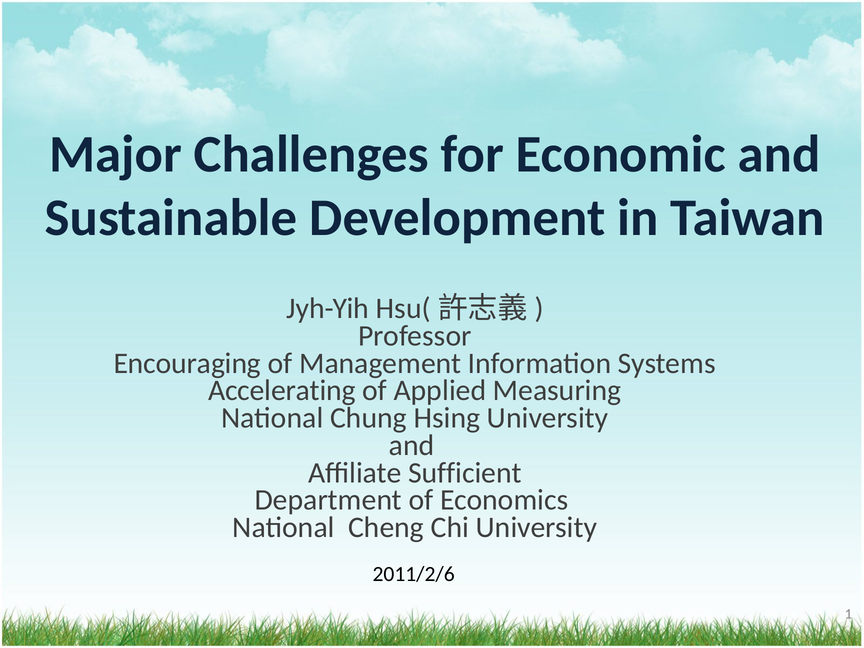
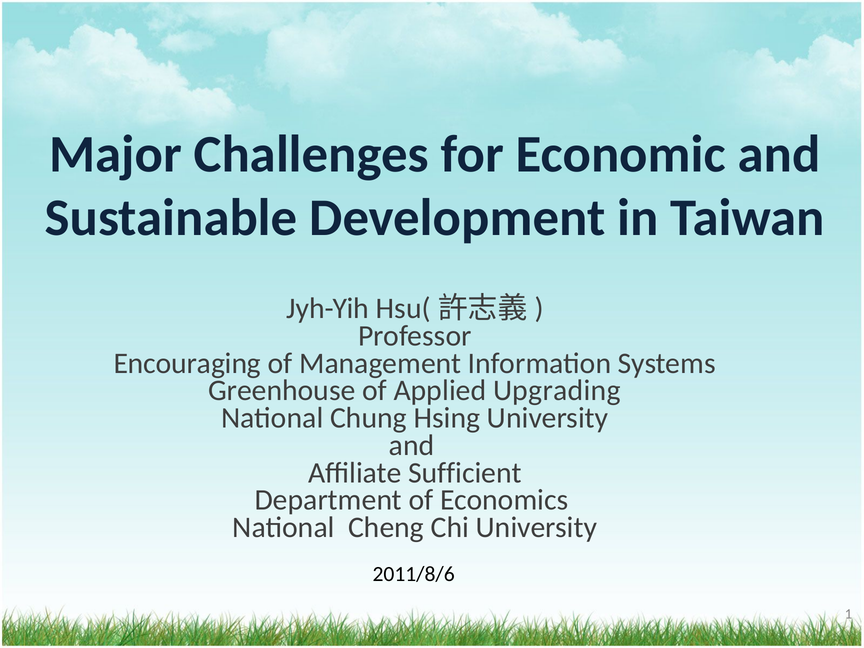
Accelerating: Accelerating -> Greenhouse (282, 391)
Measuring: Measuring -> Upgrading (557, 391)
2011/2/6: 2011/2/6 -> 2011/8/6 (414, 574)
